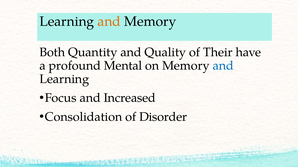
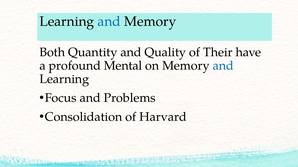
and colour: orange -> blue (109, 21)
Increased: Increased -> Problems (130, 98)
Disorder: Disorder -> Harvard (163, 117)
